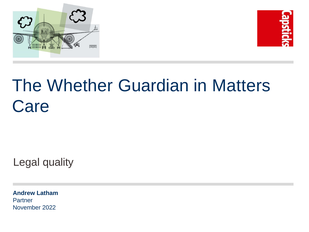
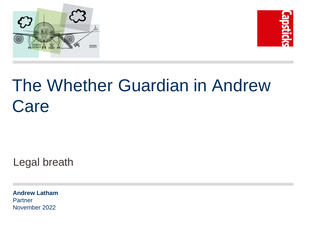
in Matters: Matters -> Andrew (241, 86)
quality: quality -> breath (58, 162)
